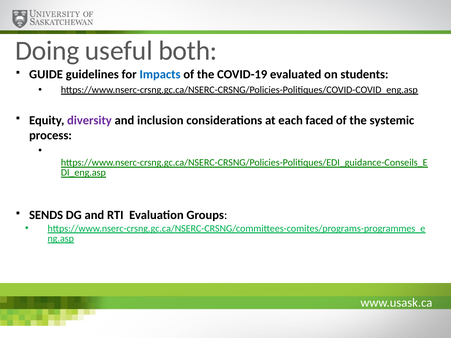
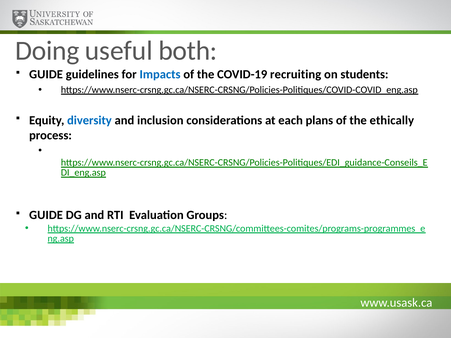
evaluated: evaluated -> recruiting (296, 75)
diversity colour: purple -> blue (89, 120)
faced: faced -> plans (319, 120)
systemic: systemic -> ethically (392, 120)
SENDS: SENDS -> GUIDE (46, 215)
